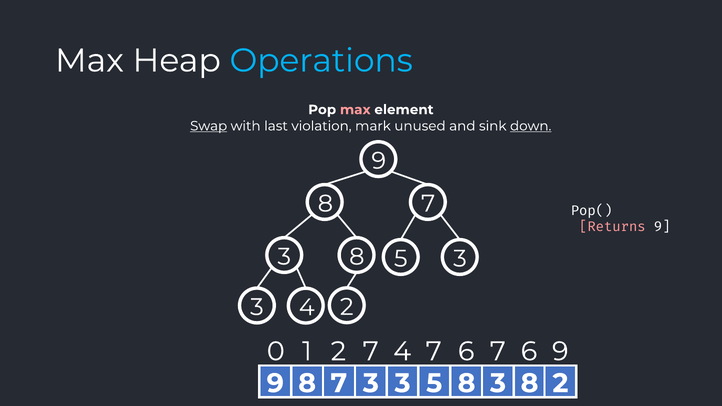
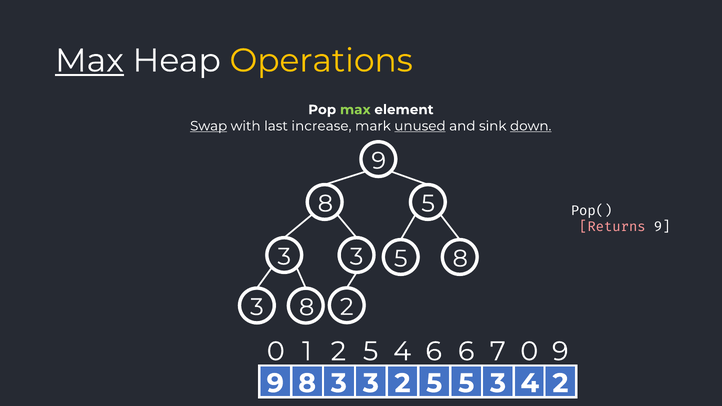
Max underline: none -> present (89, 61)
Operations colour: light blue -> yellow (321, 61)
max colour: pink -> light green (355, 110)
violation: violation -> increase (321, 126)
unused underline: none -> present (420, 126)
7: 7 -> 5 (428, 204)
8: 8 -> 3 (357, 257)
5 3: 3 -> 8 (460, 259)
3 4: 4 -> 8 (307, 307)
1 2 7: 7 -> 5 (371, 351)
4 7: 7 -> 6 (434, 351)
6: 6 -> 0 (529, 351)
7: 7 -> 3 (339, 383)
3: 3 -> 2 (403, 383)
5 8: 8 -> 5 (466, 383)
8: 8 -> 4 (530, 383)
